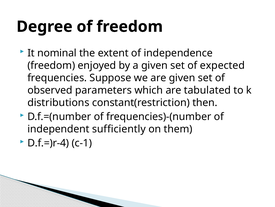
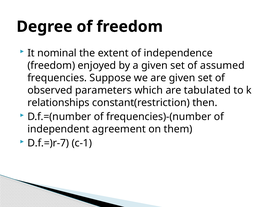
expected: expected -> assumed (222, 65)
distributions: distributions -> relationships (58, 102)
sufficiently: sufficiently -> agreement (119, 129)
D.f.=)r-4: D.f.=)r-4 -> D.f.=)r-7 (48, 143)
